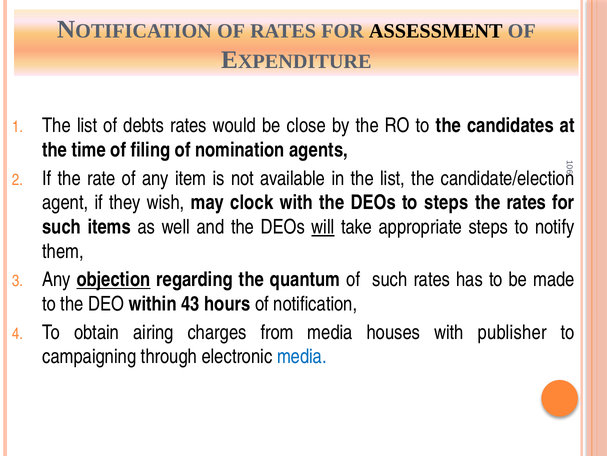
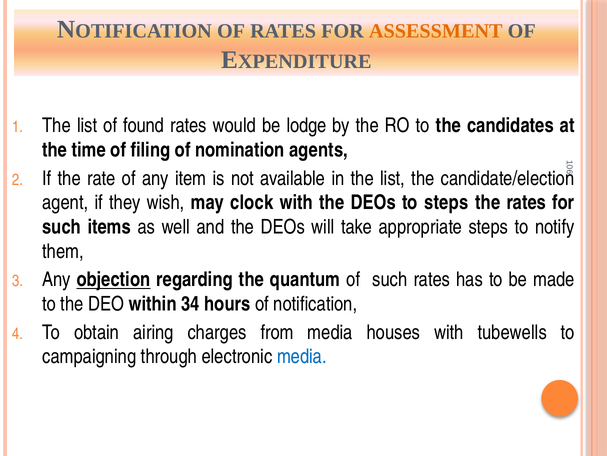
ASSESSMENT colour: black -> orange (436, 31)
debts: debts -> found (144, 126)
close: close -> lodge (307, 126)
will underline: present -> none (323, 227)
43: 43 -> 34 (190, 304)
publisher: publisher -> tubewells (512, 332)
